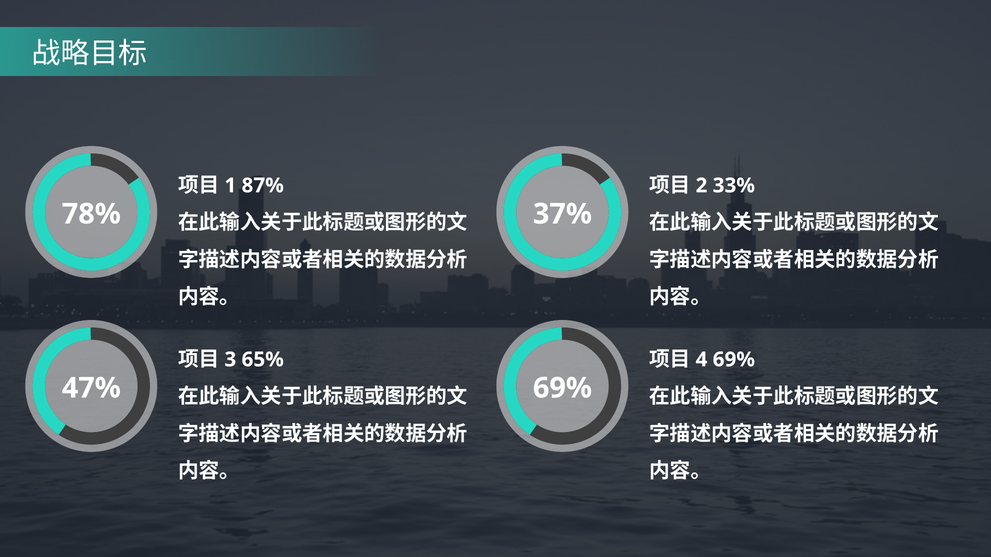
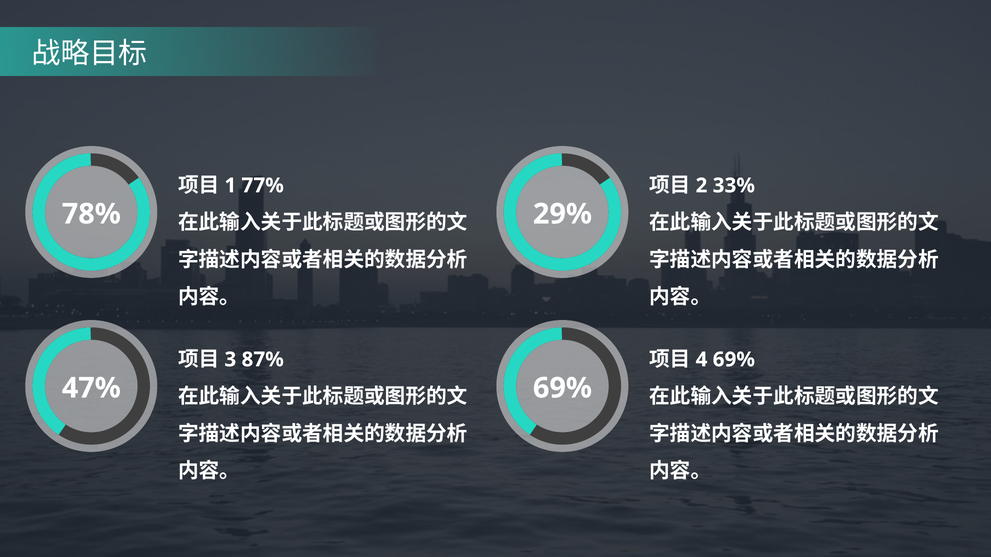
87%: 87% -> 77% (263, 186)
37%: 37% -> 29% (562, 214)
65%: 65% -> 87% (263, 360)
